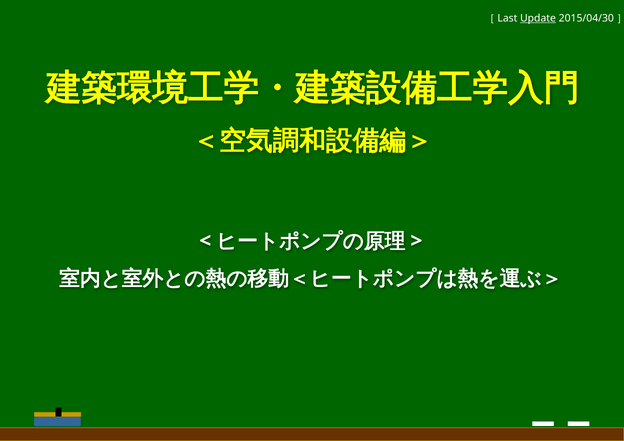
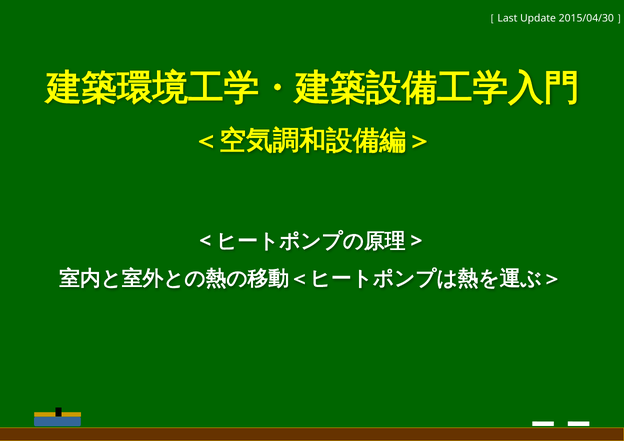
Update underline: present -> none (538, 18)
